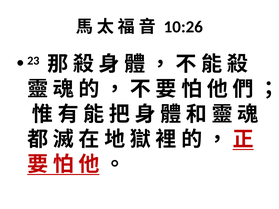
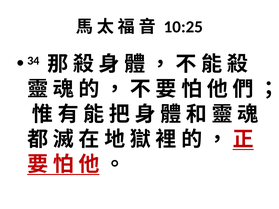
10:26: 10:26 -> 10:25 (183, 27)
23: 23 -> 34 (33, 61)
